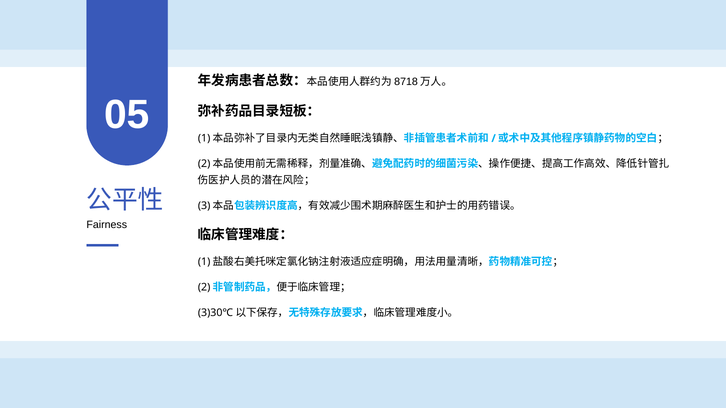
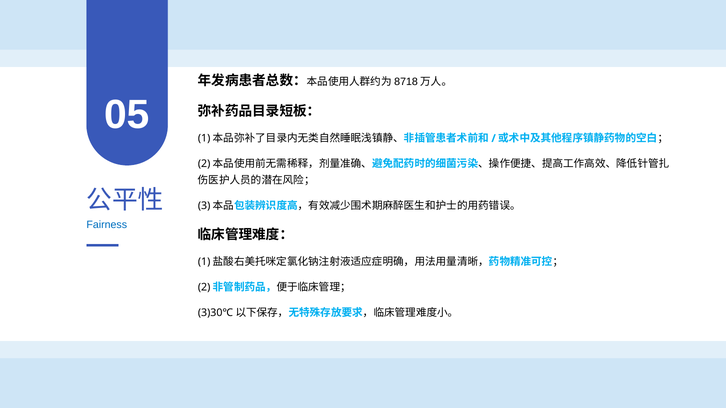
Fairness colour: black -> blue (107, 225)
